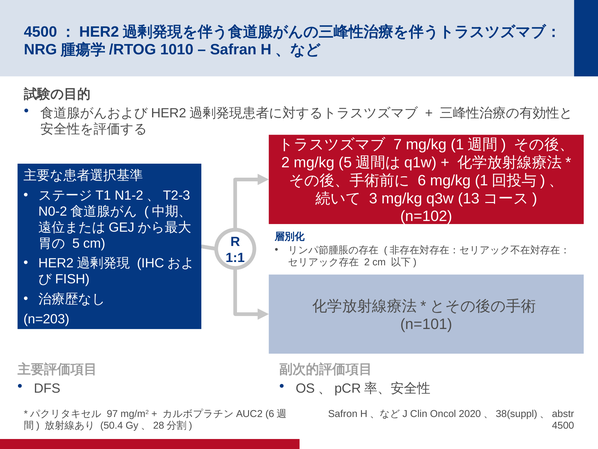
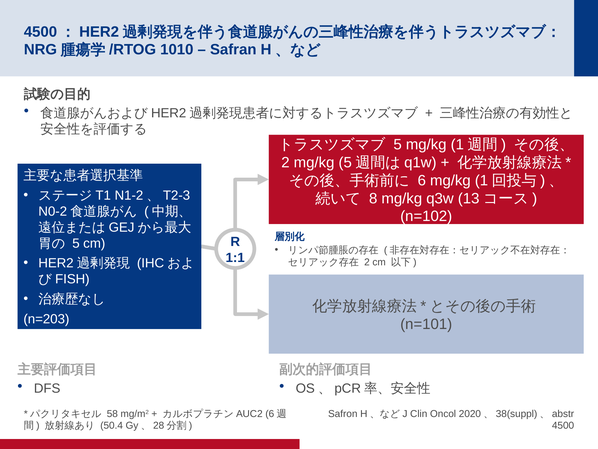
7: 7 -> 5 (398, 144)
3: 3 -> 8 (373, 198)
97: 97 -> 58 (112, 413)
